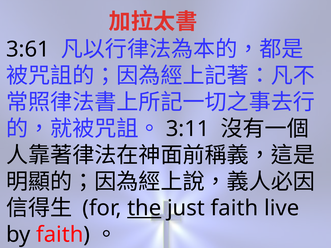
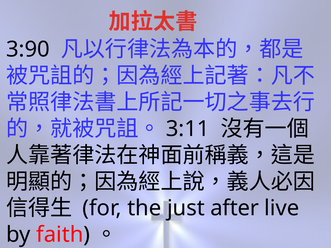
3:61: 3:61 -> 3:90 (28, 50)
the underline: present -> none (144, 208)
just faith: faith -> after (235, 208)
